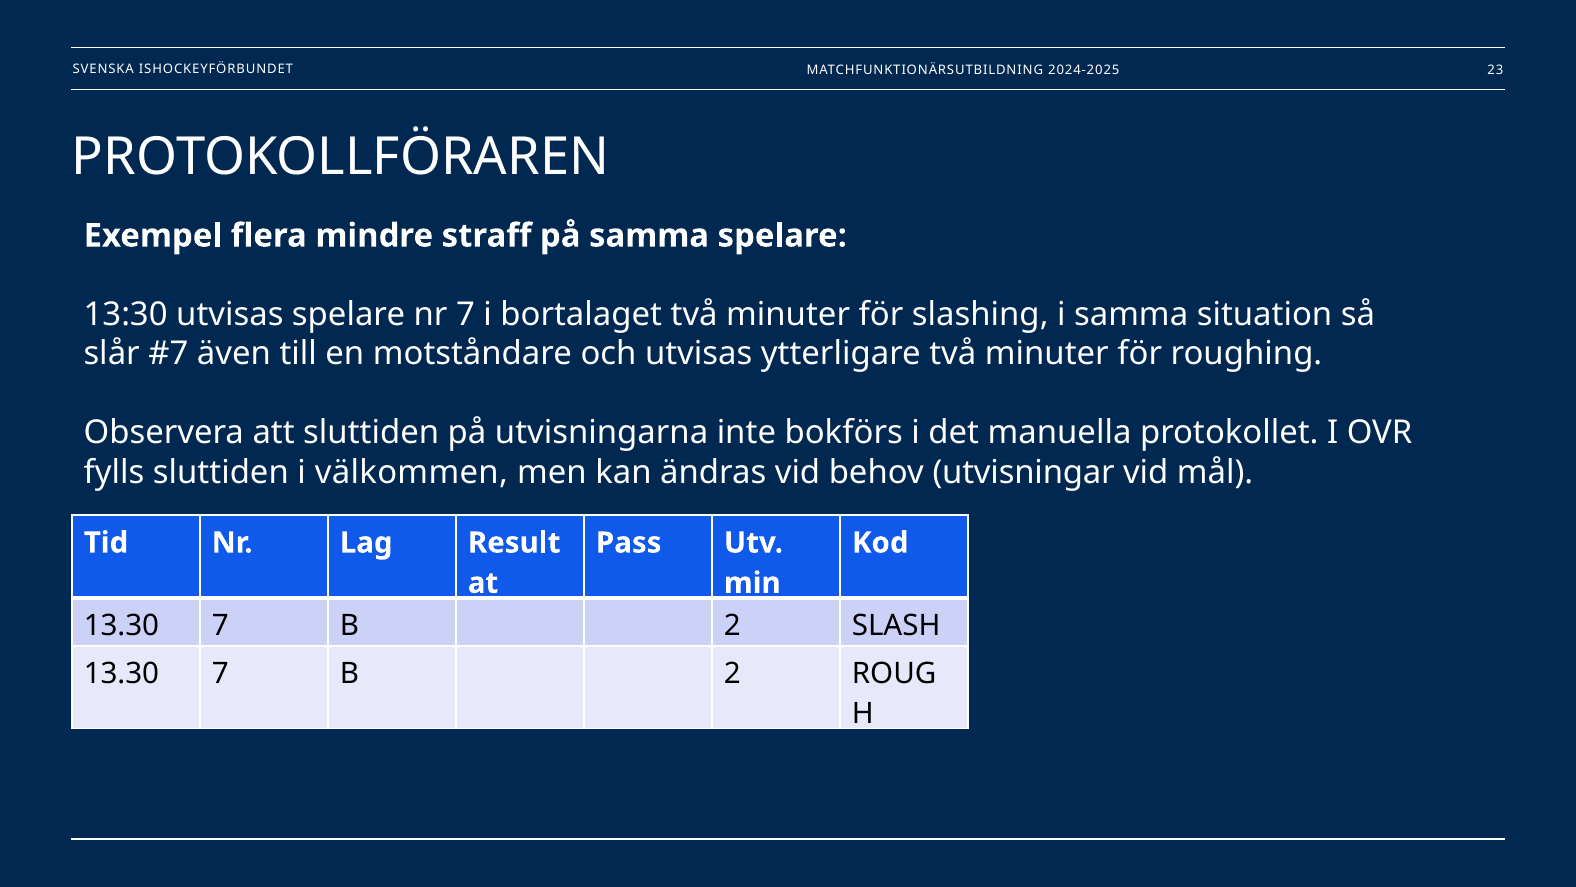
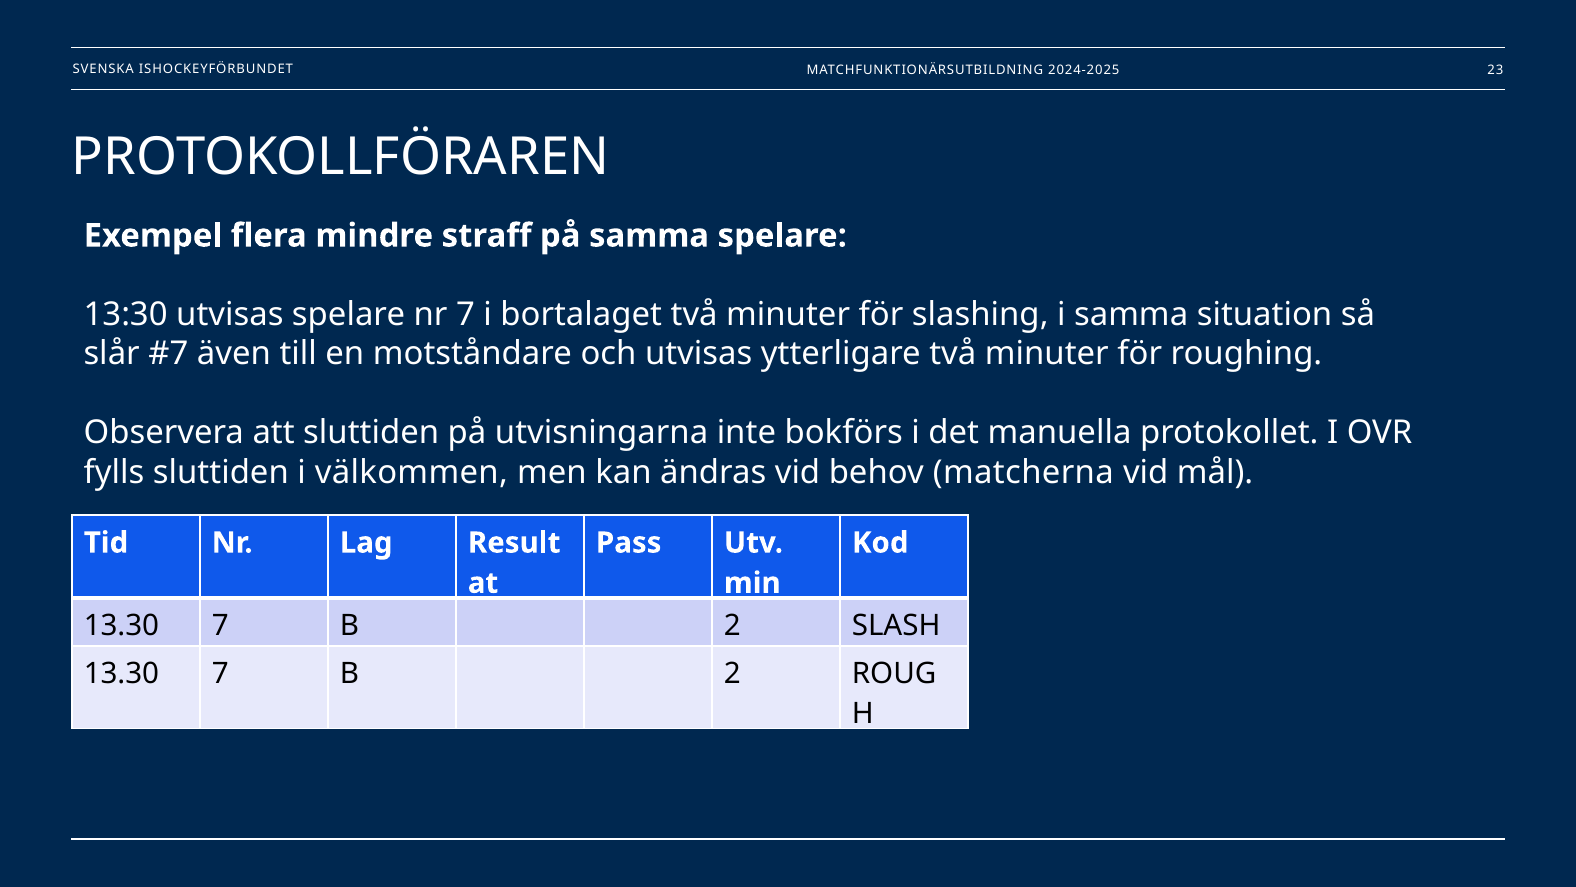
utvisningar: utvisningar -> matcherna (1023, 472)
